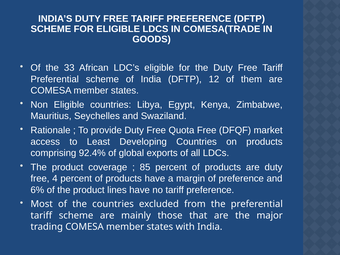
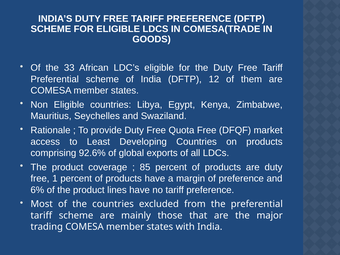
92.4%: 92.4% -> 92.6% (92, 153)
4: 4 -> 1 (55, 179)
